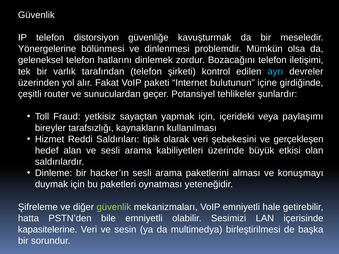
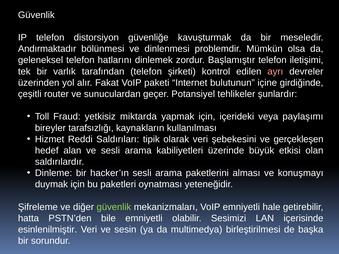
Yönergelerine: Yönergelerine -> Andırmaktadır (47, 49)
Bozacağını: Bozacağını -> Başlamıştır (232, 60)
ayrı colour: light blue -> pink (275, 71)
sayaçtan: sayaçtan -> miktarda (138, 117)
kapasitelerine: kapasitelerine -> esinlenilmiştir (48, 230)
